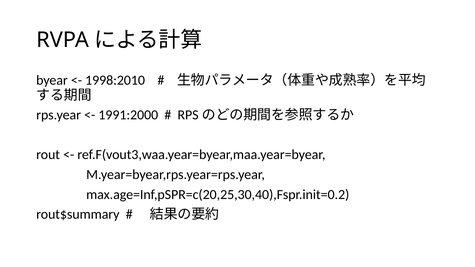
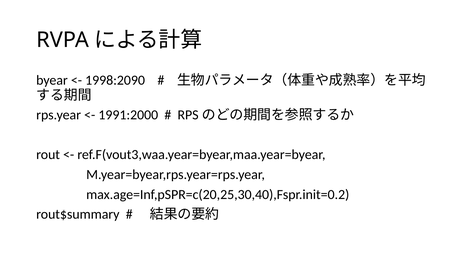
1998:2010: 1998:2010 -> 1998:2090 (115, 80)
